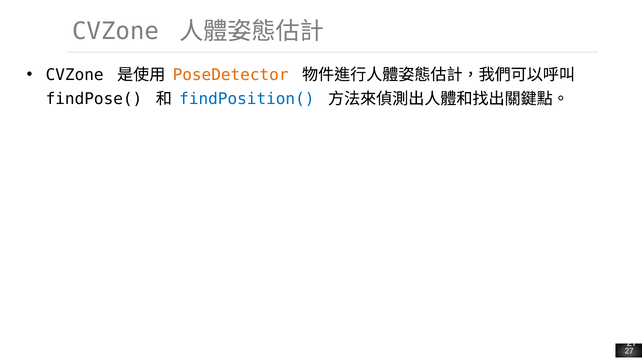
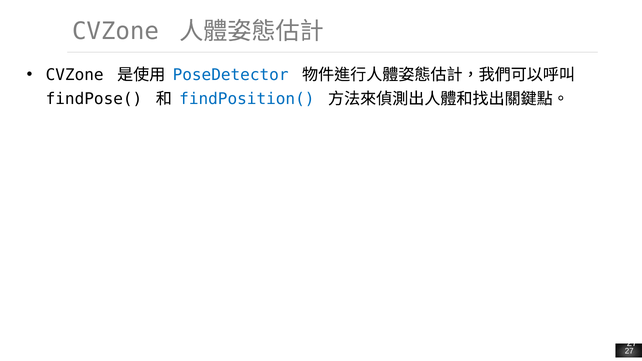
PoseDetector colour: orange -> blue (231, 75)
